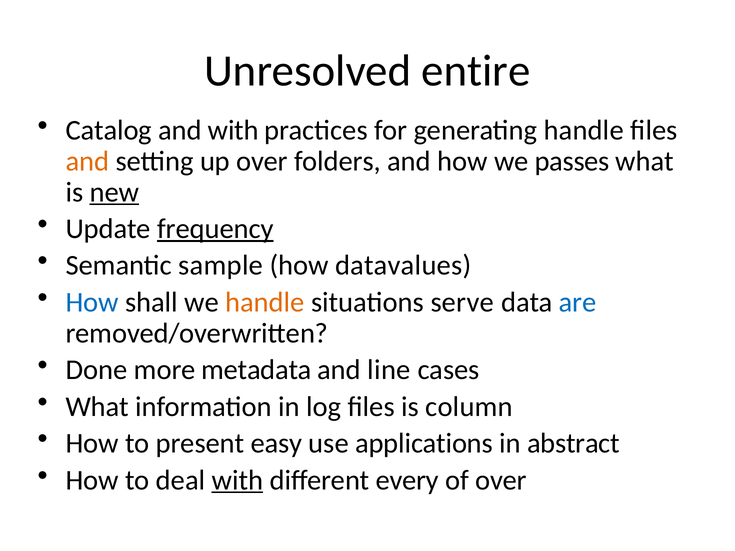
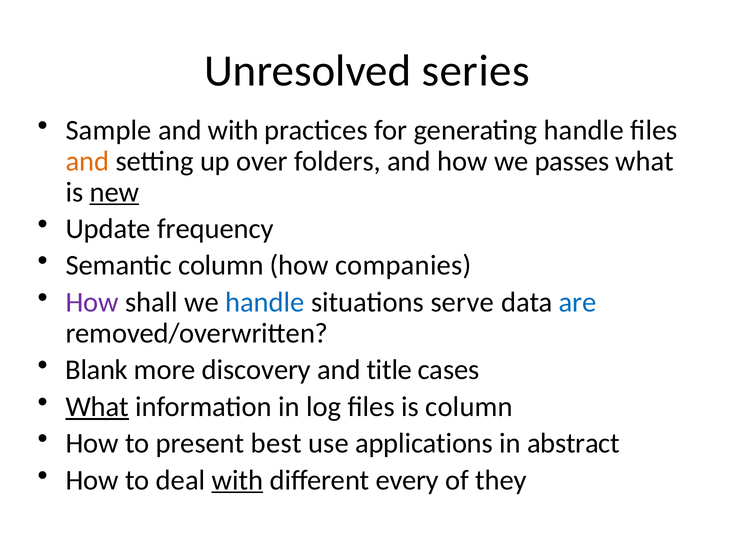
entire: entire -> series (476, 71)
Catalog: Catalog -> Sample (109, 130)
frequency underline: present -> none (215, 229)
Semantic sample: sample -> column (221, 266)
datavalues: datavalues -> companies (403, 266)
How colour: blue -> purple (92, 302)
handle colour: orange -> blue (265, 302)
Done: Done -> Blank (97, 370)
metadata: metadata -> discovery (256, 370)
line: line -> title (389, 370)
What underline: none -> present (97, 407)
easy: easy -> best (276, 444)
of over: over -> they (501, 480)
